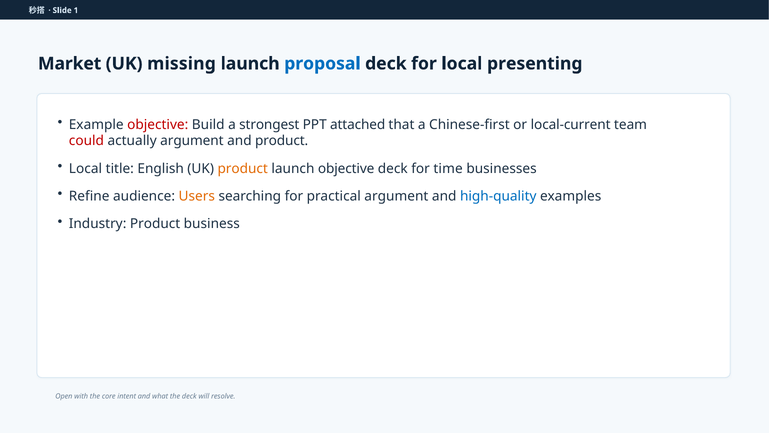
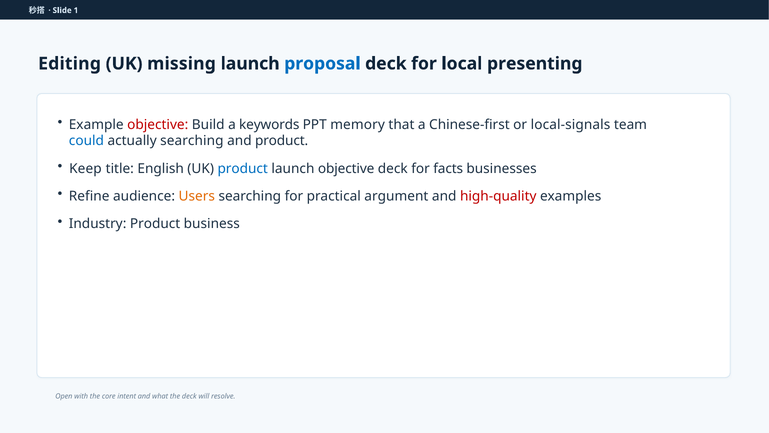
Market: Market -> Editing (70, 64)
strongest: strongest -> keywords (269, 124)
attached: attached -> memory (358, 124)
local-current: local-current -> local-signals (571, 124)
could colour: red -> blue (86, 141)
actually argument: argument -> searching (192, 141)
Local: Local -> Keep (85, 168)
product colour: orange -> blue (243, 168)
time: time -> facts (448, 168)
high-quality colour: blue -> red (498, 196)
